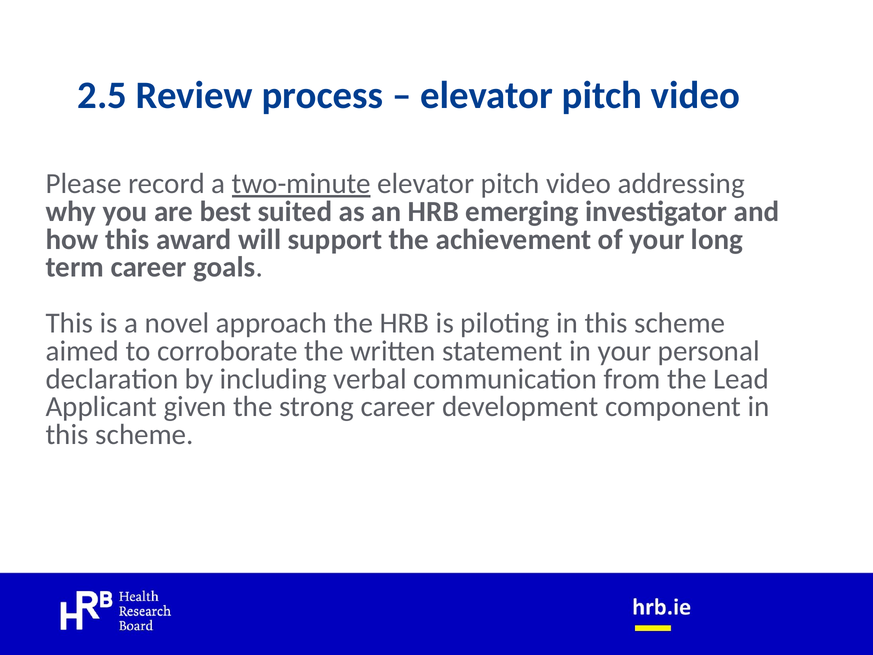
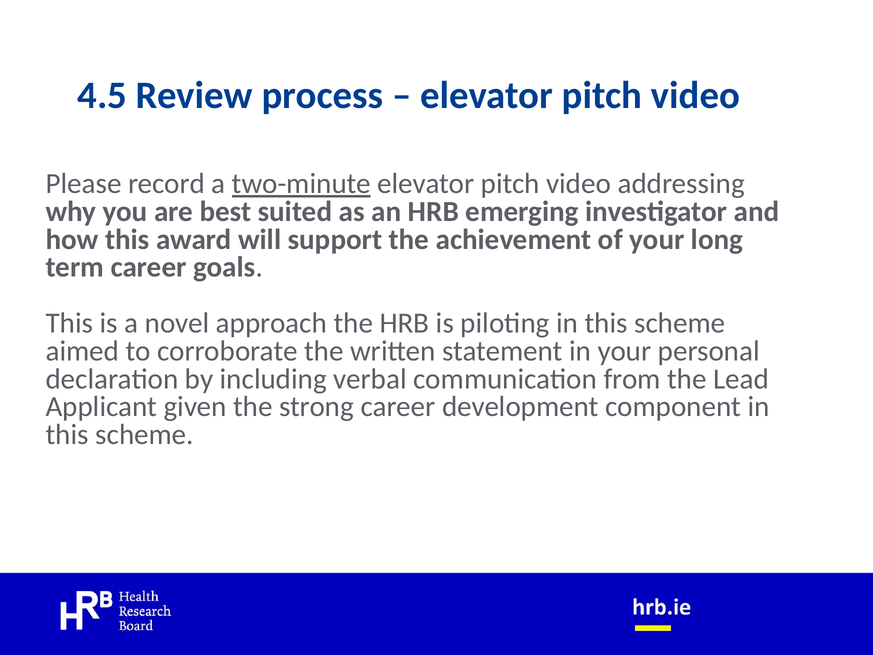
2.5: 2.5 -> 4.5 (102, 95)
